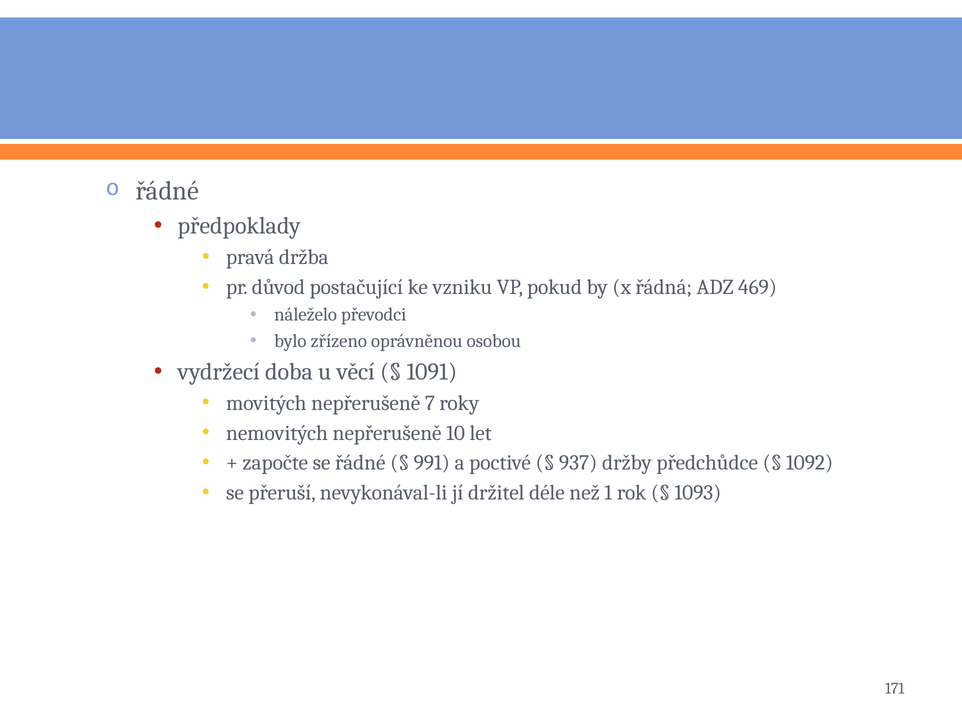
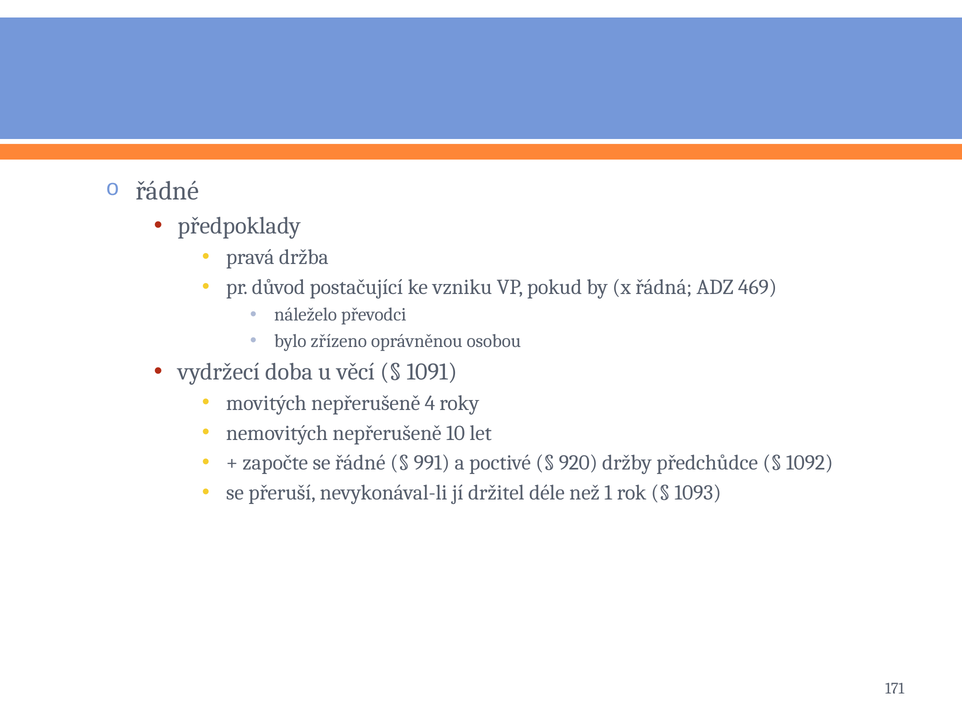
7: 7 -> 4 (430, 403)
937: 937 -> 920 (578, 463)
